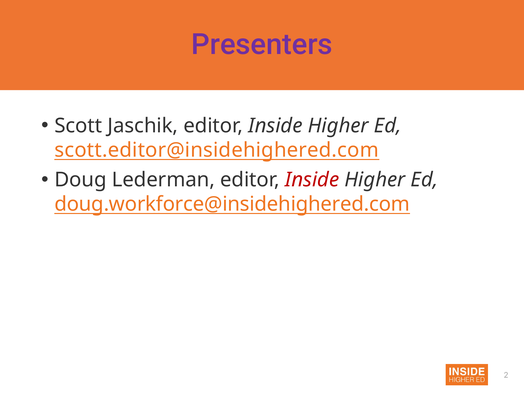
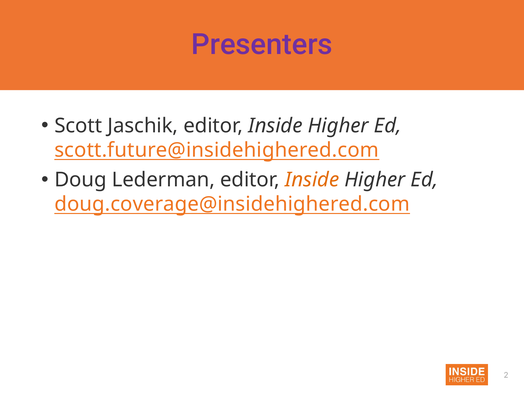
scott.editor@insidehighered.com: scott.editor@insidehighered.com -> scott.future@insidehighered.com (217, 150)
Inside colour: red -> orange (312, 180)
doug.workforce@insidehighered.com: doug.workforce@insidehighered.com -> doug.coverage@insidehighered.com (232, 204)
